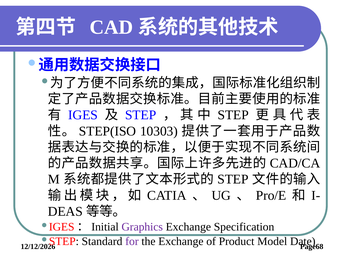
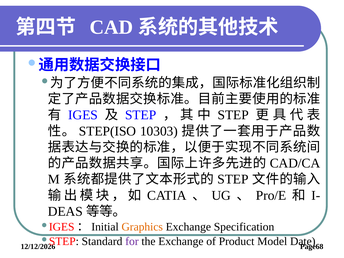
Graphics colour: purple -> orange (142, 227)
